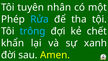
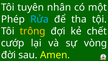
trông colour: light blue -> yellow (33, 31)
khẩn: khẩn -> cướp (13, 43)
xanh: xanh -> vòng (95, 43)
